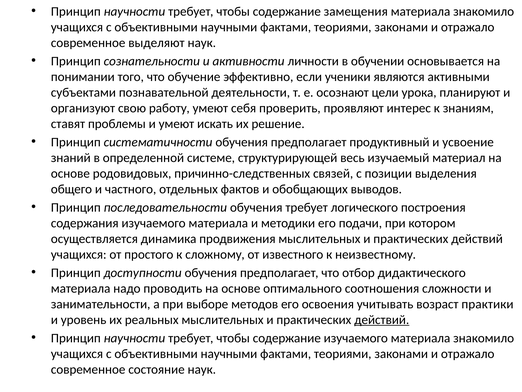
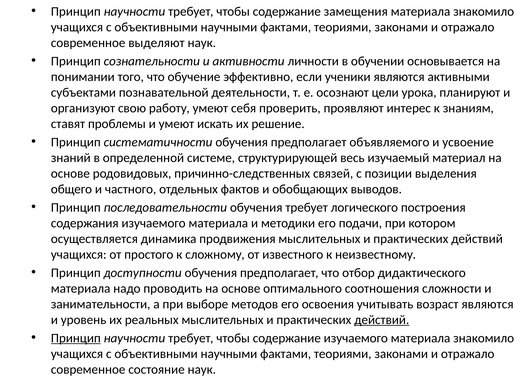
продуктивный: продуктивный -> объявляемого (389, 142)
возраст практики: практики -> являются (488, 304)
Принцип underline: none -> present (76, 338)
